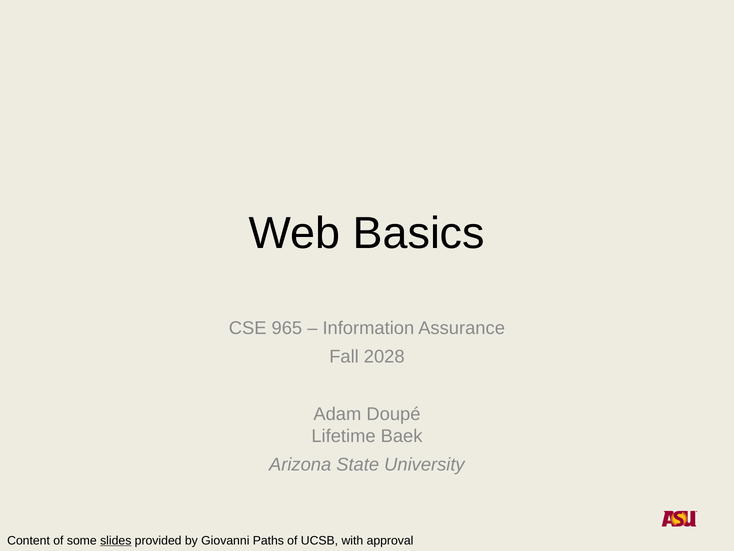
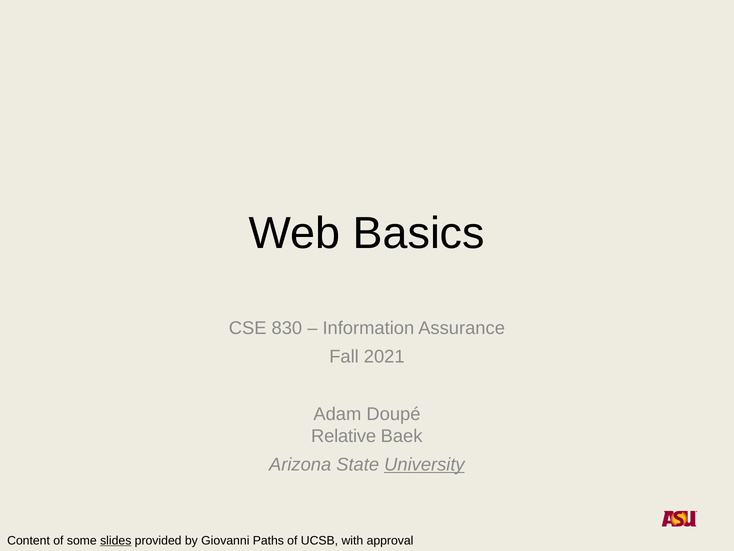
965: 965 -> 830 (287, 328)
2028: 2028 -> 2021 (384, 356)
Lifetime: Lifetime -> Relative (344, 436)
University underline: none -> present (424, 464)
